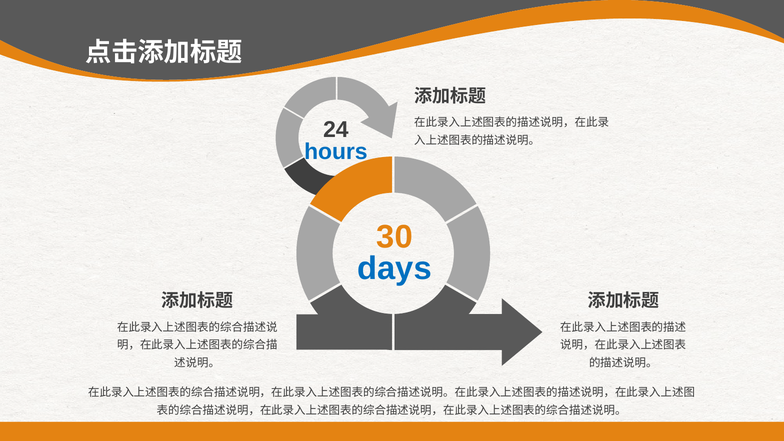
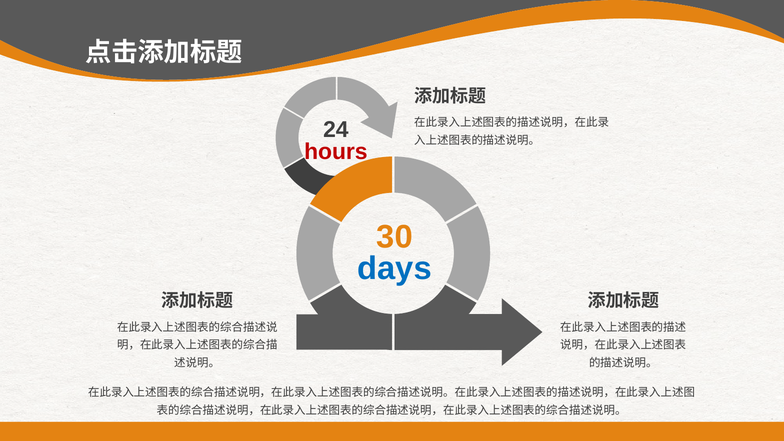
hours colour: blue -> red (336, 152)
